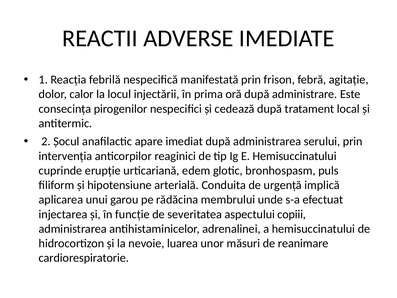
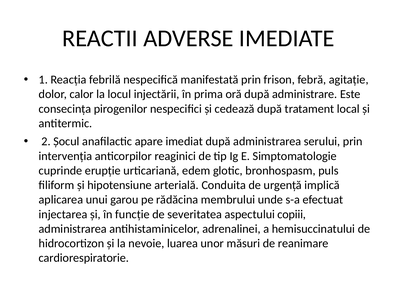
E Hemisuccinatului: Hemisuccinatului -> Simptomatologie (295, 156)
